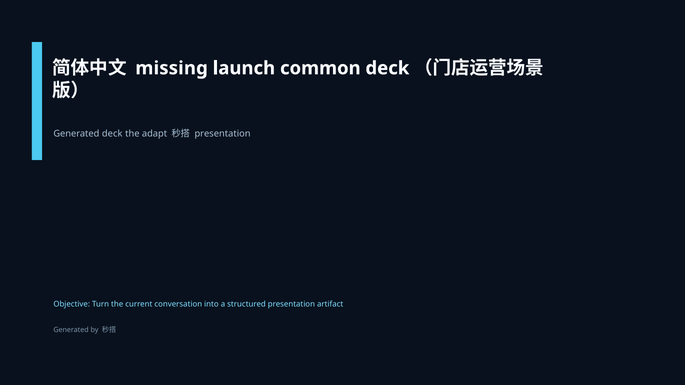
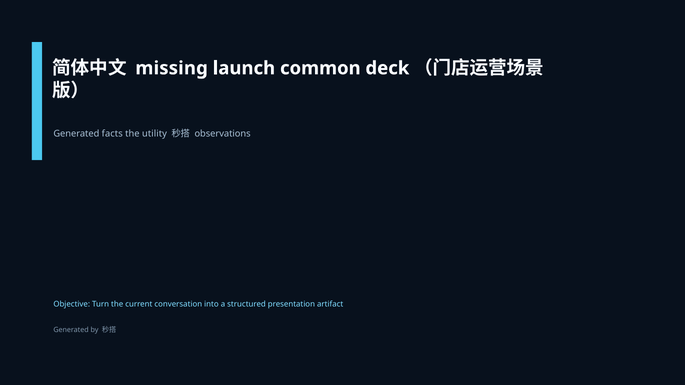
Generated deck: deck -> facts (112, 134)
adapt: adapt -> utility (155, 134)
presentation: presentation -> observations (223, 134)
